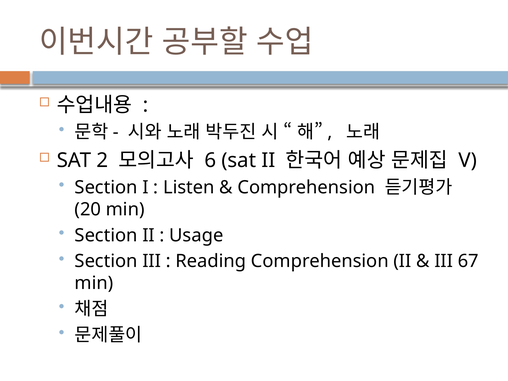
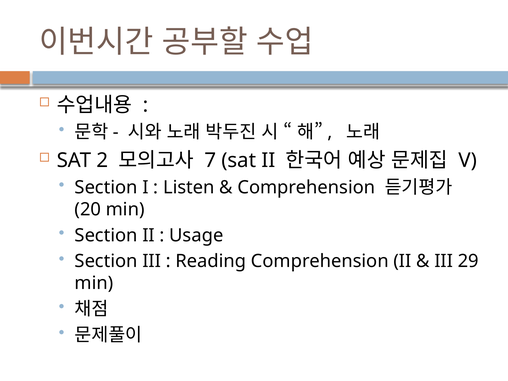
6: 6 -> 7 (210, 160)
67: 67 -> 29 (468, 261)
